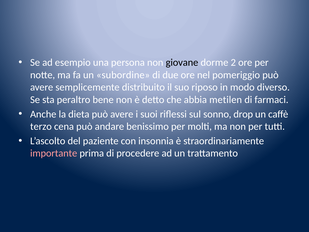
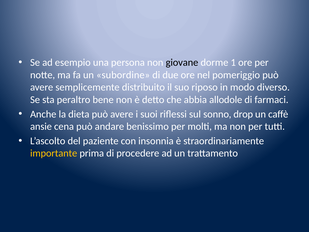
2: 2 -> 1 (233, 63)
metilen: metilen -> allodole (226, 100)
terzo: terzo -> ansie (41, 126)
importante colour: pink -> yellow (54, 153)
